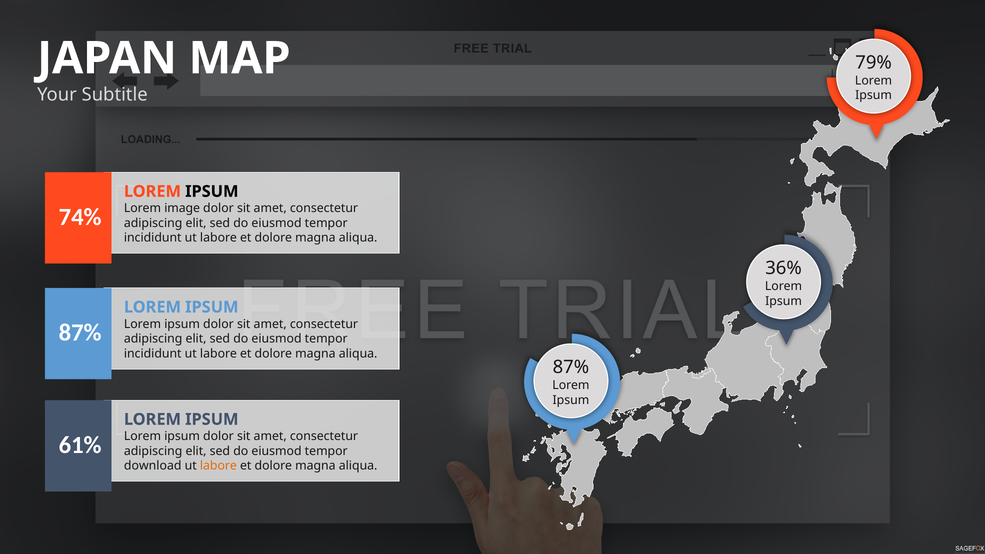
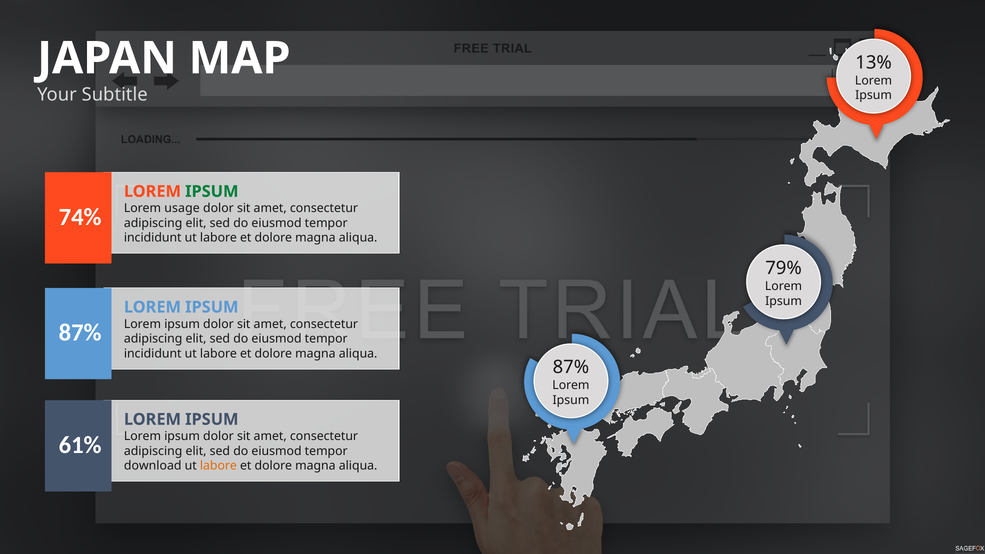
79%: 79% -> 13% (874, 63)
IPSUM colour: black -> green (212, 191)
image: image -> usage (182, 208)
36%: 36% -> 79% (784, 268)
